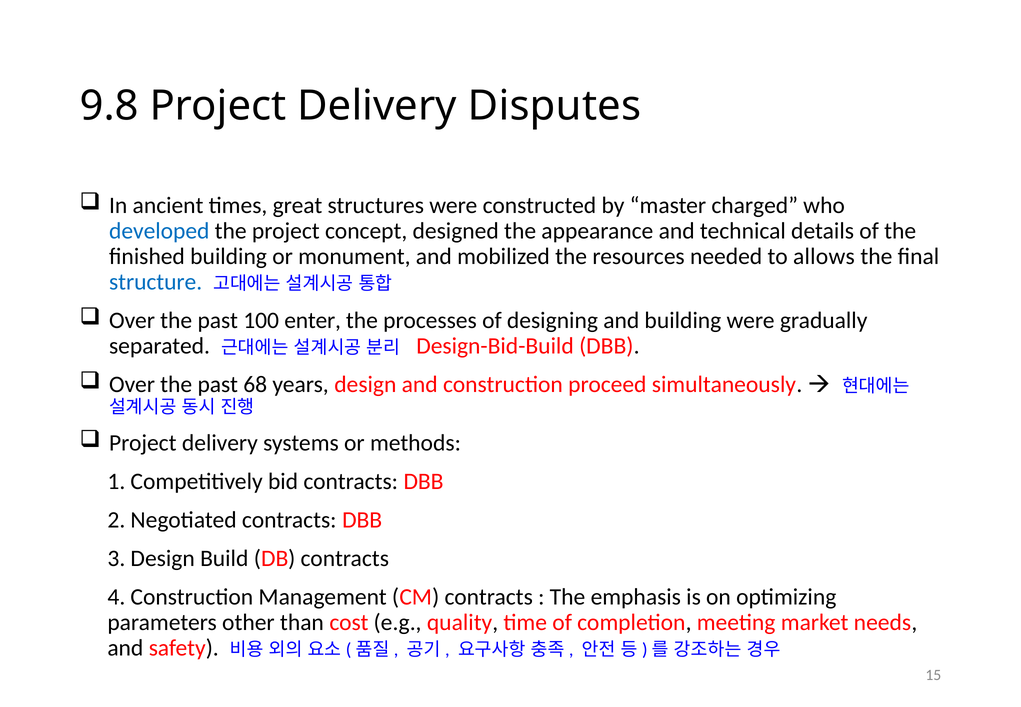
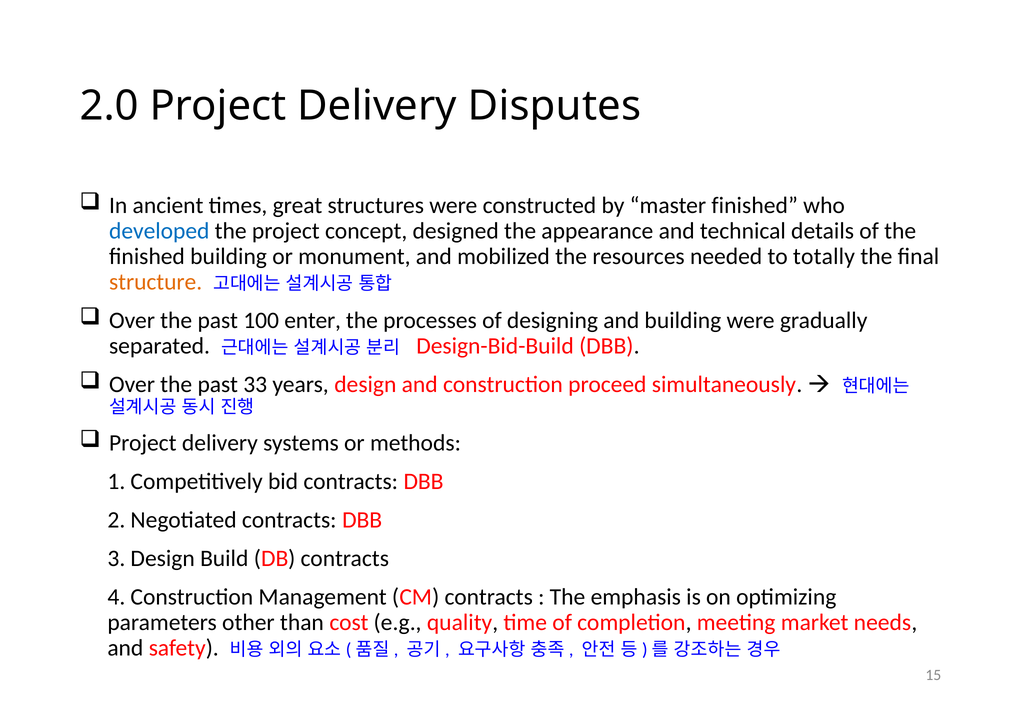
9.8: 9.8 -> 2.0 (109, 106)
master charged: charged -> finished (755, 205)
allows: allows -> totally (824, 256)
structure colour: blue -> orange (156, 282)
68: 68 -> 33 (255, 384)
